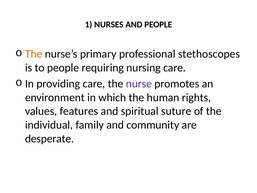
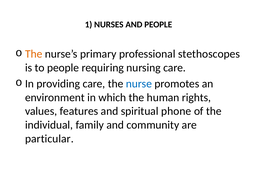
nurse colour: purple -> blue (139, 84)
suture: suture -> phone (176, 111)
desperate: desperate -> particular (49, 138)
